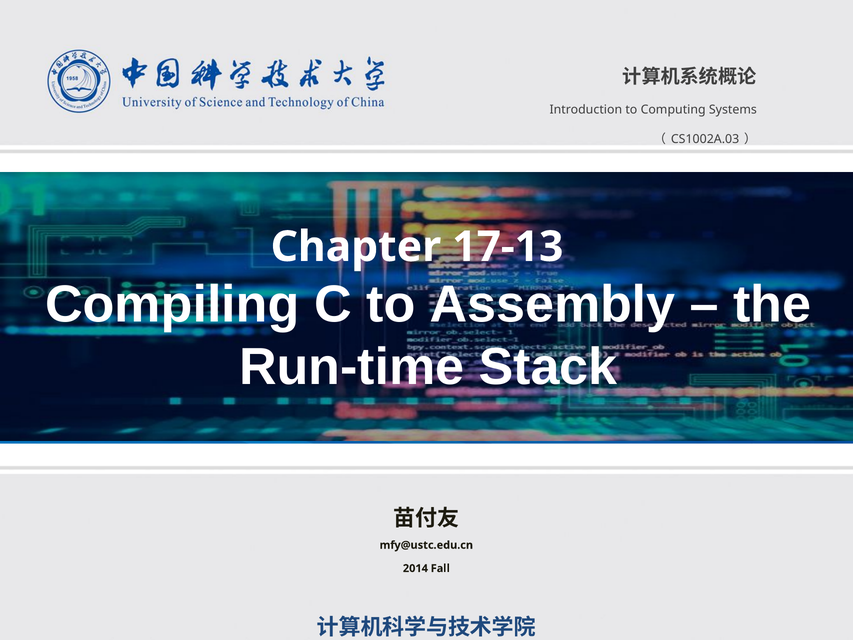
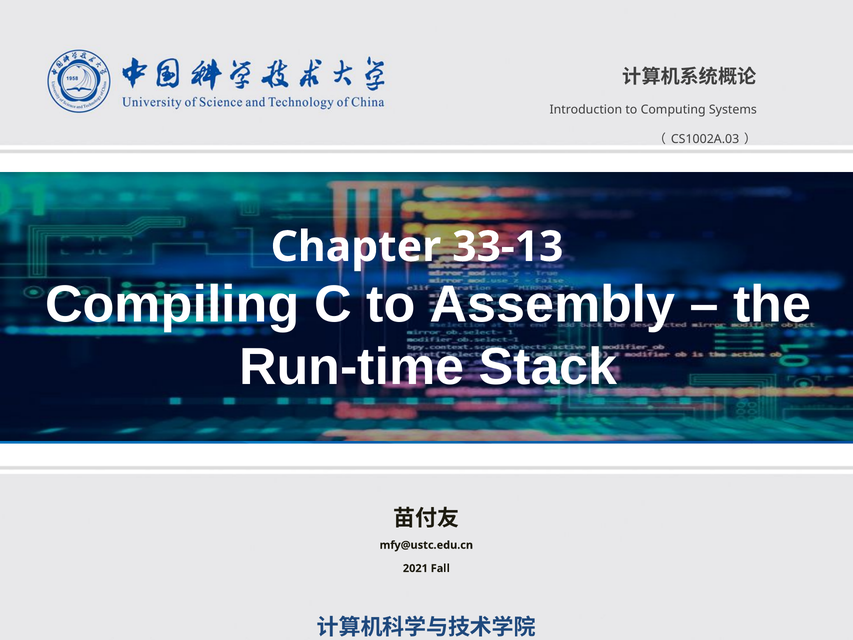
17-13: 17-13 -> 33-13 (508, 247)
2014: 2014 -> 2021 (415, 568)
